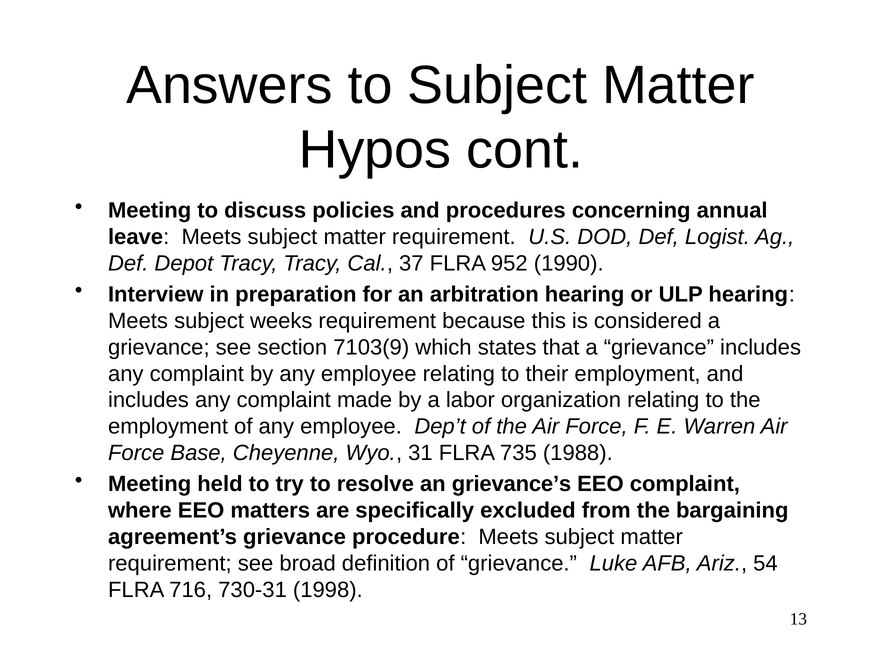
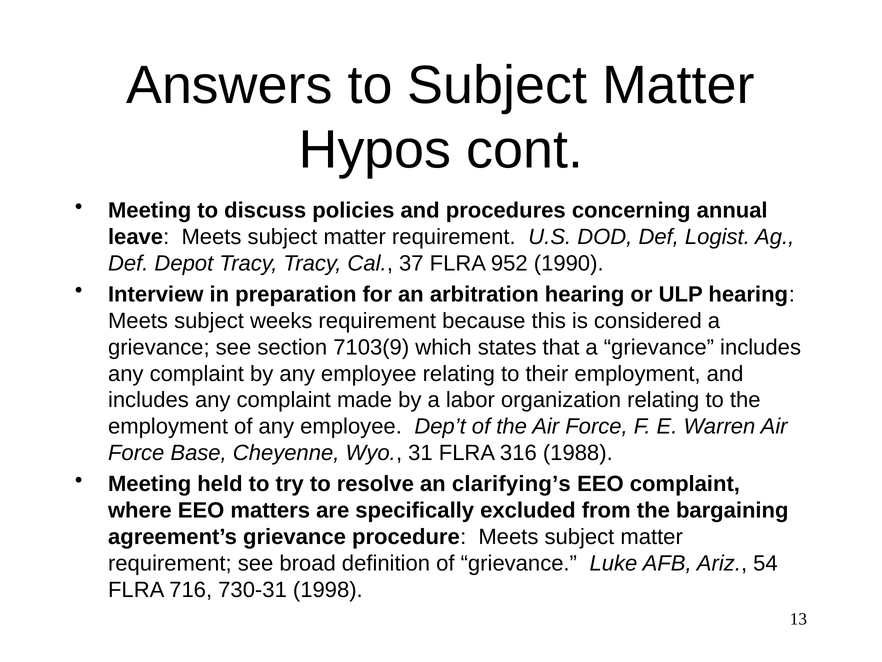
735: 735 -> 316 (518, 453)
grievance’s: grievance’s -> clarifying’s (511, 484)
